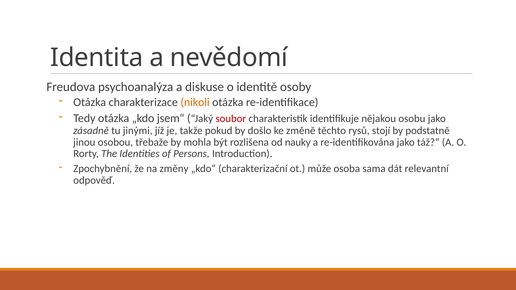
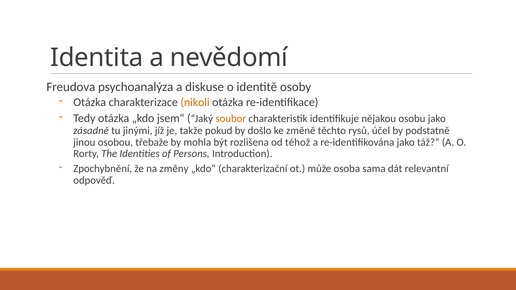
soubor colour: red -> orange (231, 119)
stojí: stojí -> účel (381, 131)
nauky: nauky -> téhož (298, 142)
